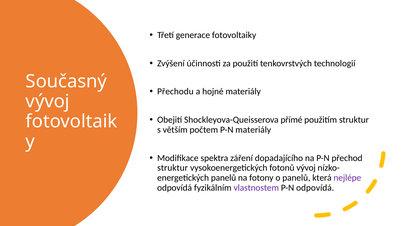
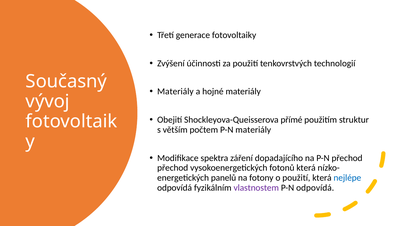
Přechodu: Přechodu -> Materiály (175, 92)
struktur: struktur -> přechod (173, 168)
fotonů vývoj: vývoj -> která (306, 168)
o panelů: panelů -> použití (296, 178)
nejlépe colour: purple -> blue (347, 178)
